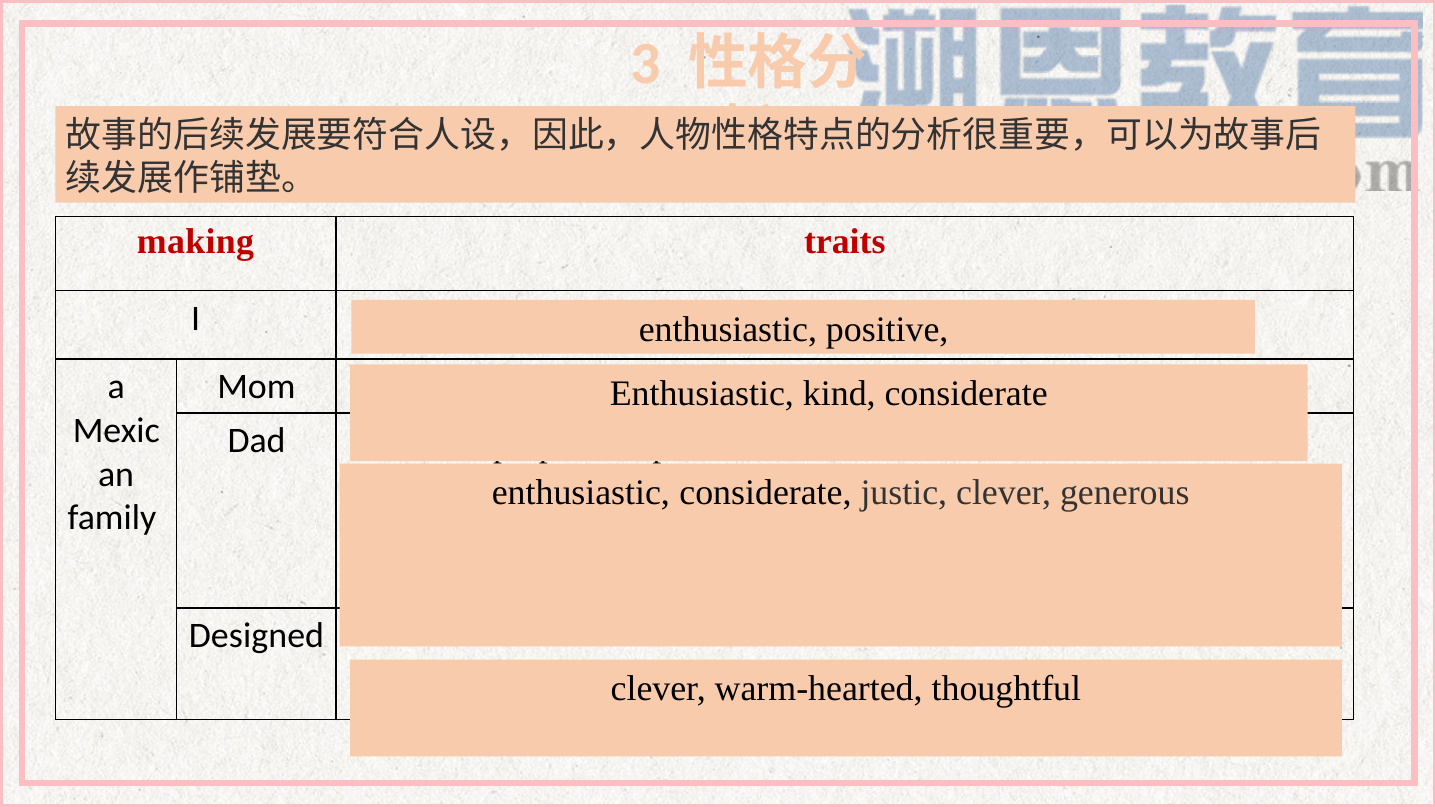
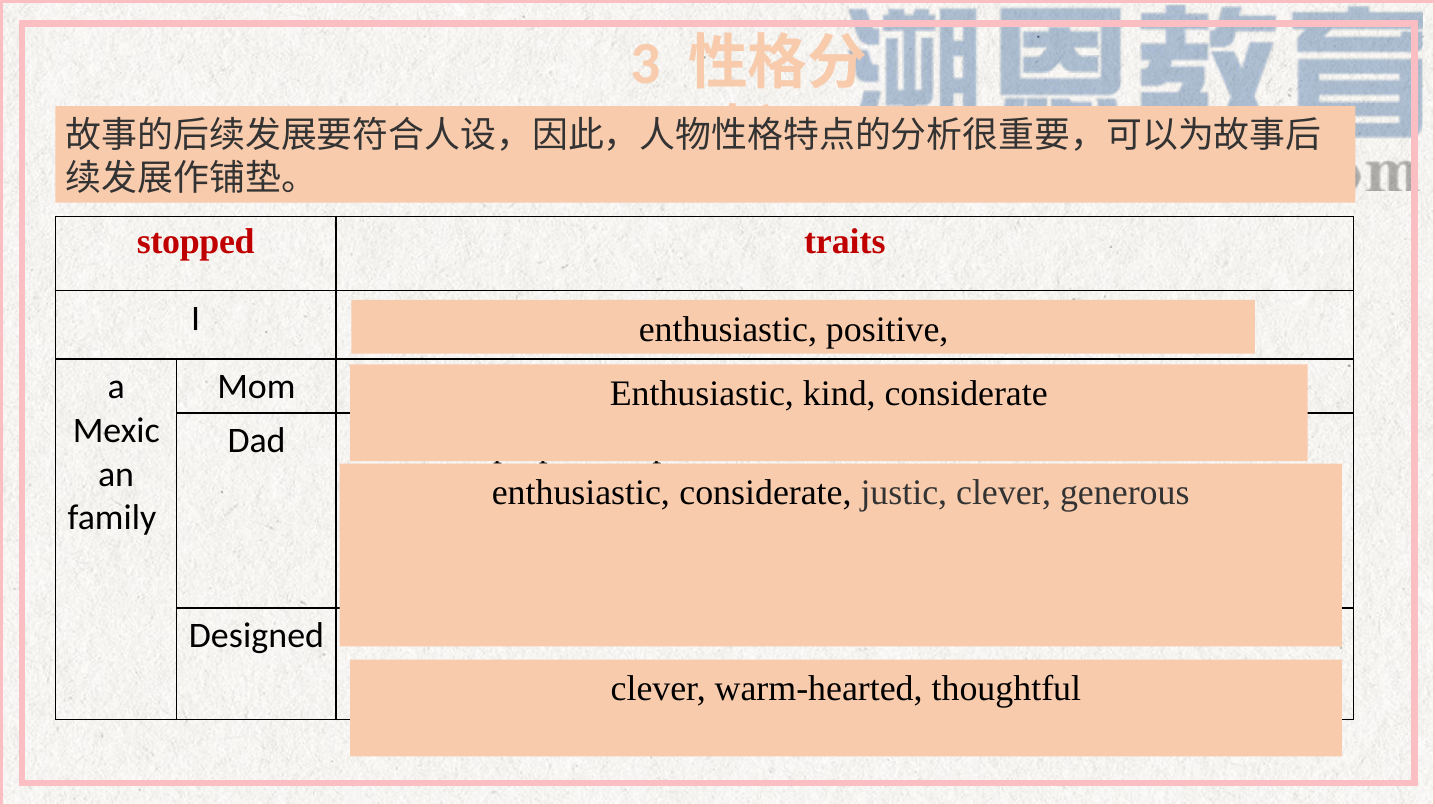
making: making -> stopped (196, 242)
